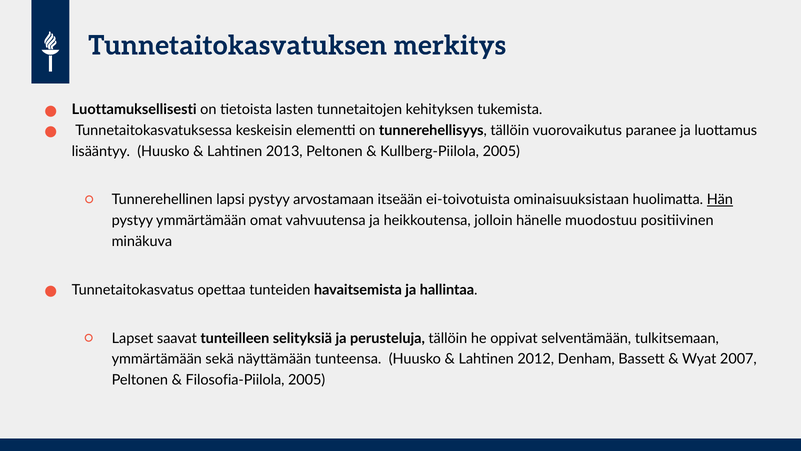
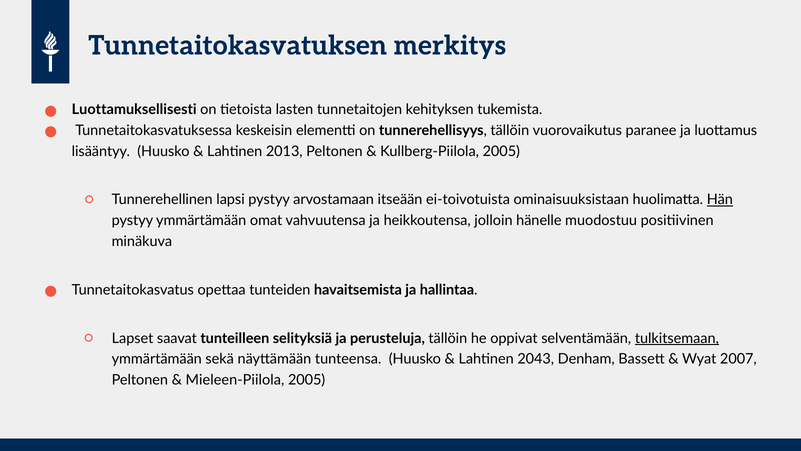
tulkitsemaan underline: none -> present (677, 338)
2012: 2012 -> 2043 (536, 359)
Filosofia-Piilola: Filosofia-Piilola -> Mieleen-Piilola (235, 380)
